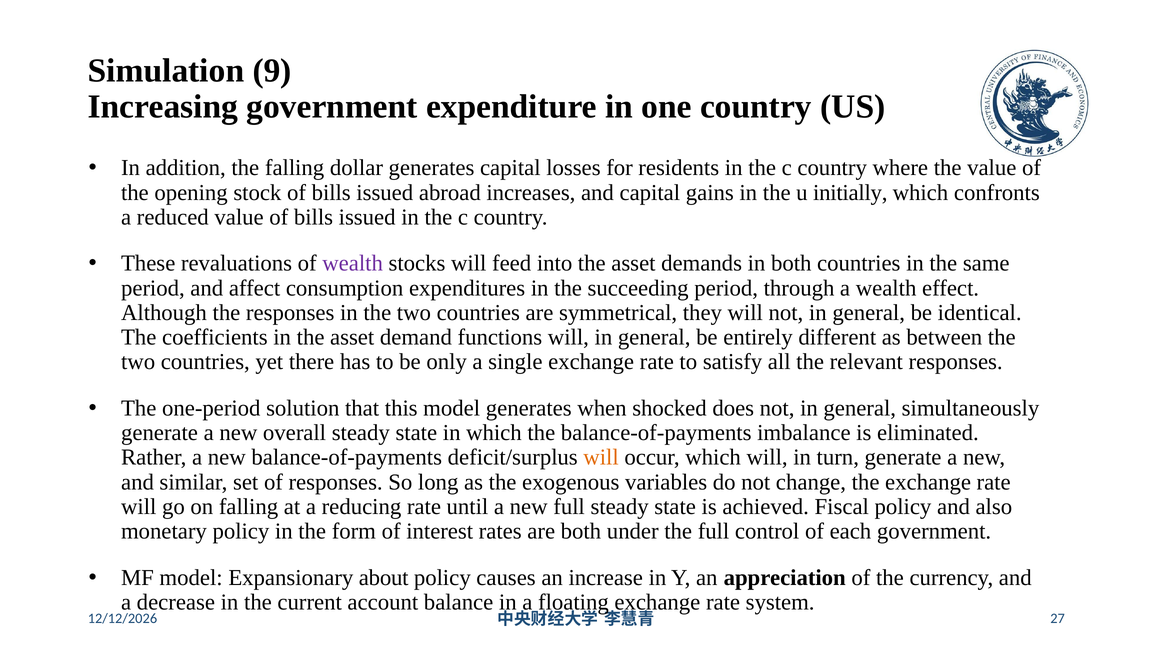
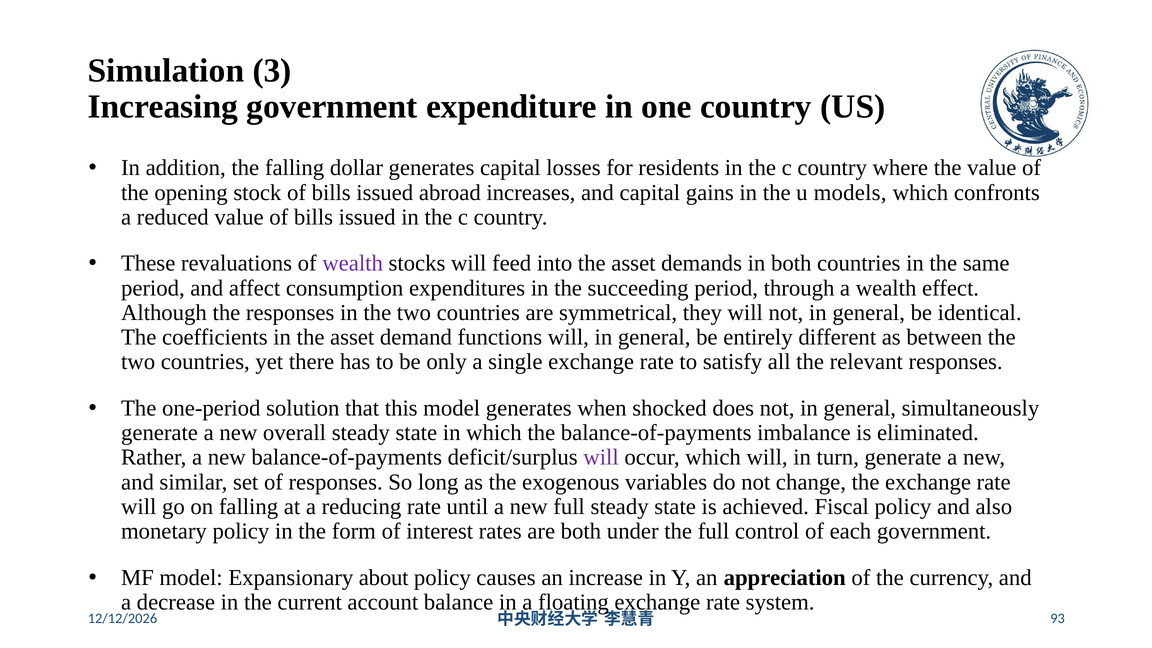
9: 9 -> 3 (272, 70)
initially: initially -> models (850, 193)
will colour: orange -> purple (601, 457)
27: 27 -> 93 (1058, 619)
